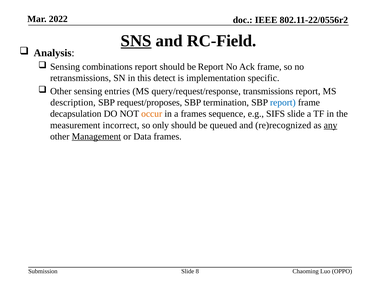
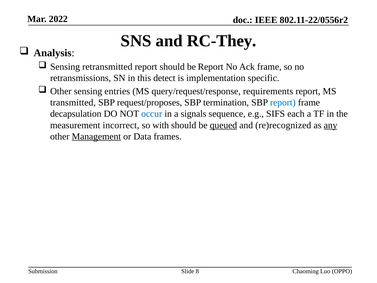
SNS underline: present -> none (136, 41)
RC-Field: RC-Field -> RC-They (222, 41)
combinations: combinations -> retransmitted (107, 67)
transmissions: transmissions -> requirements (268, 91)
description: description -> transmitted (73, 102)
occur colour: orange -> blue (152, 114)
a frames: frames -> signals (194, 114)
SIFS slide: slide -> each (296, 114)
only: only -> with (161, 125)
queued underline: none -> present (223, 125)
